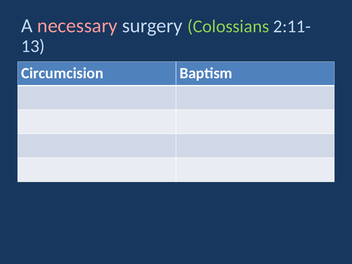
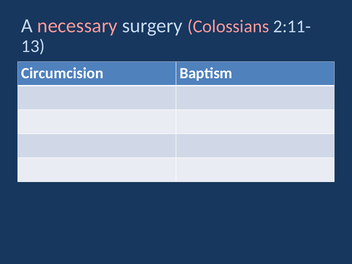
Colossians colour: light green -> pink (228, 26)
